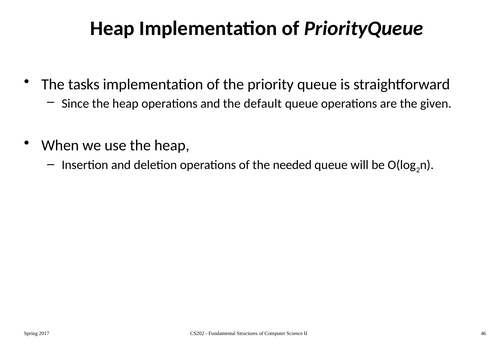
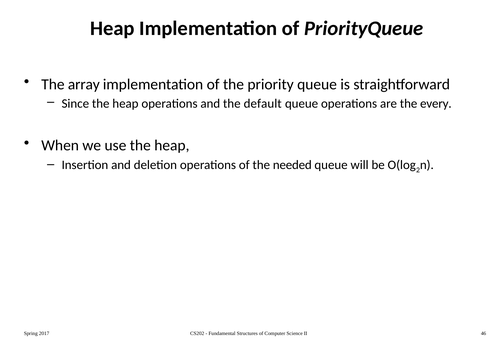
tasks: tasks -> array (84, 84)
given: given -> every (436, 104)
